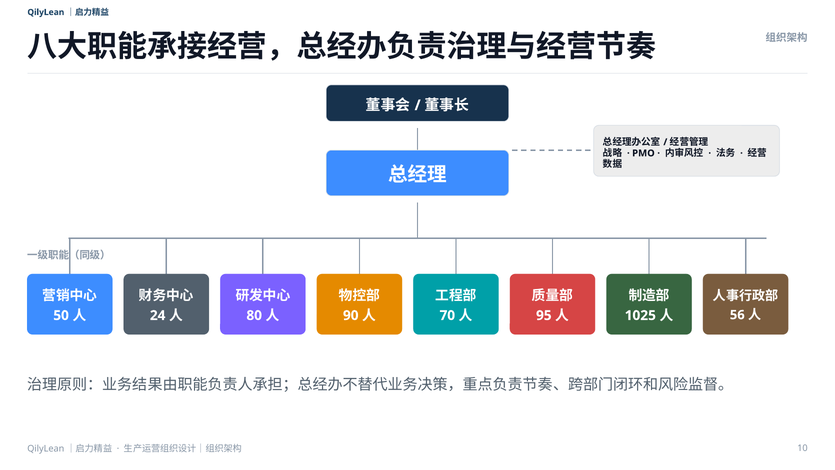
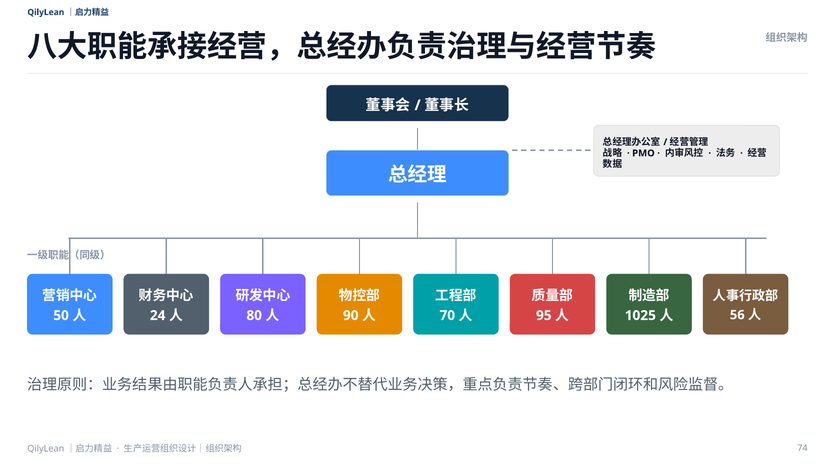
10: 10 -> 74 (802, 448)
